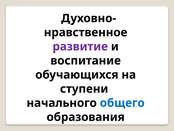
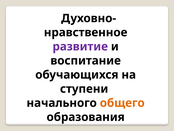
общего colour: blue -> orange (122, 103)
